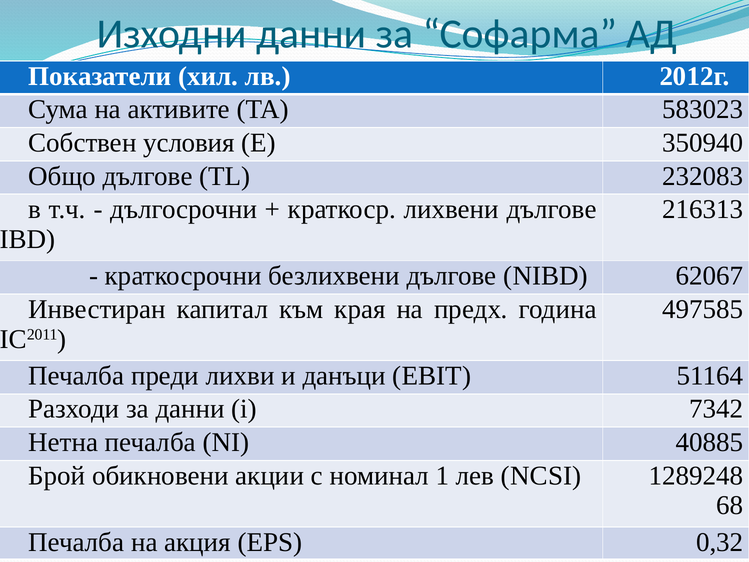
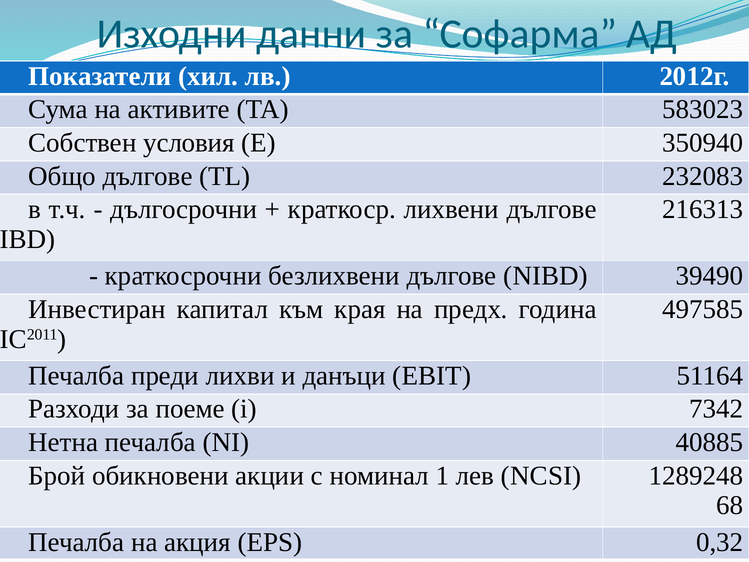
62067: 62067 -> 39490 (710, 276)
за данни: данни -> поеме (190, 409)
